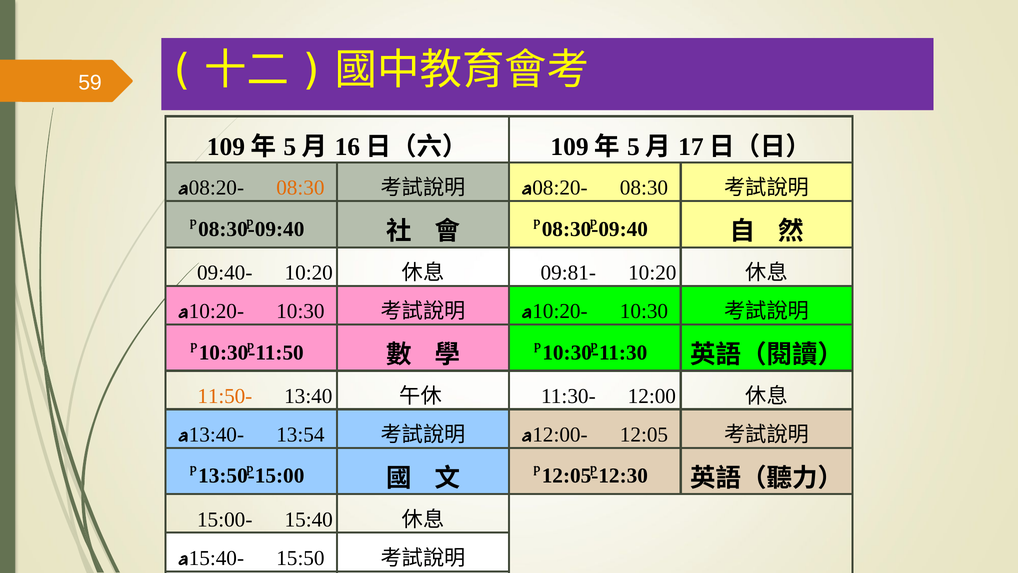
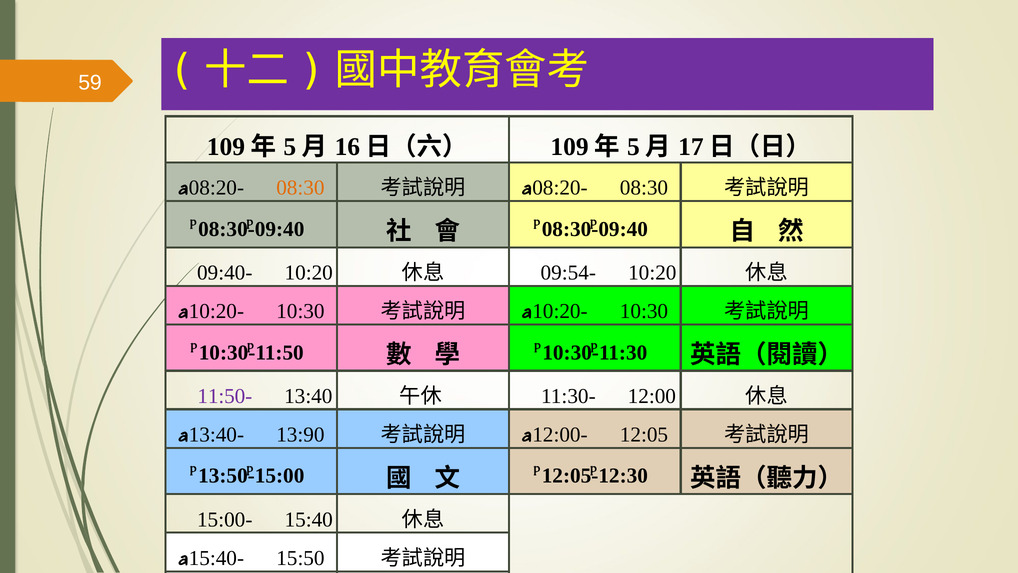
09:81-: 09:81- -> 09:54- (568, 273)
11:50- colour: orange -> purple (225, 396)
13:54: 13:54 -> 13:90 (300, 434)
